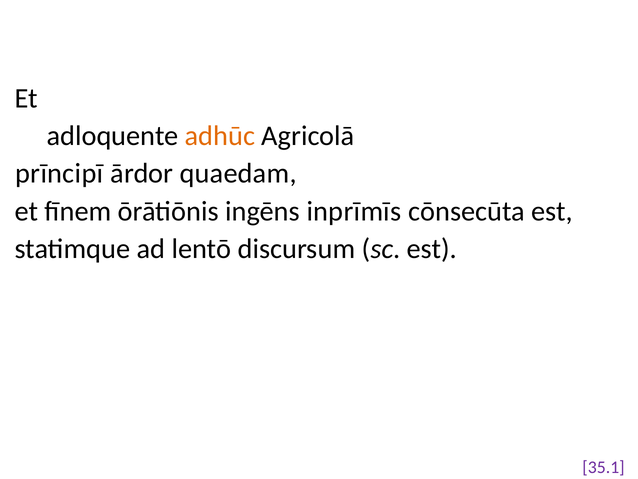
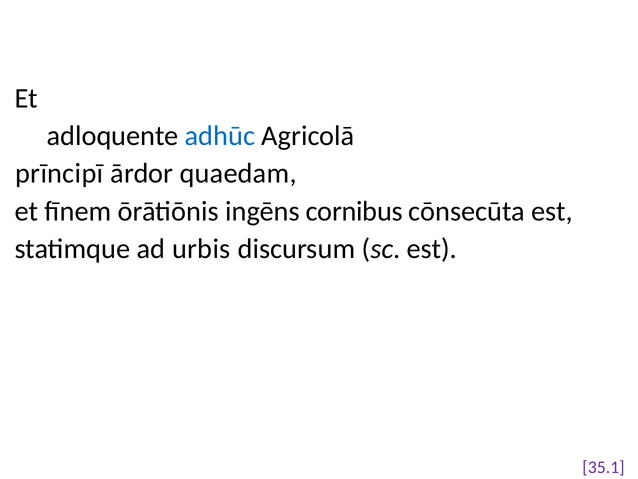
adhūc colour: orange -> blue (220, 136)
inprīmīs: inprīmīs -> cornibus (354, 211)
lentō: lentō -> urbis (201, 249)
